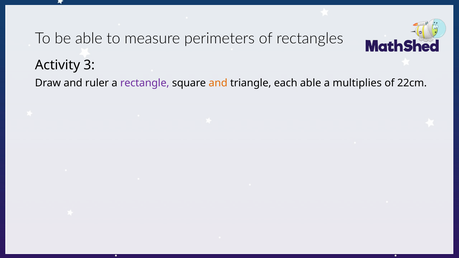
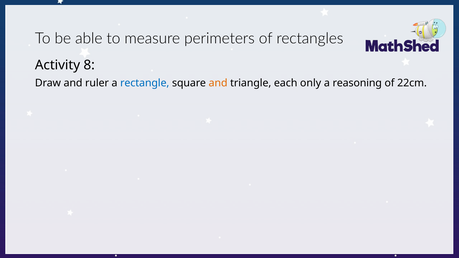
3: 3 -> 8 (89, 65)
rectangle colour: purple -> blue (145, 83)
each able: able -> only (311, 83)
multiplies: multiplies -> reasoning (357, 83)
